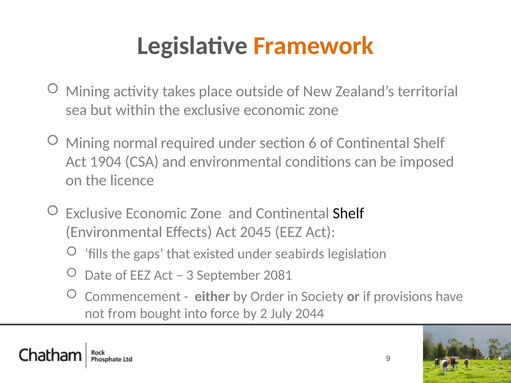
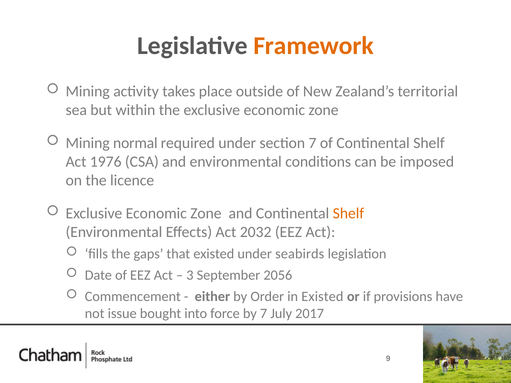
section 6: 6 -> 7 (312, 143)
1904: 1904 -> 1976 (106, 162)
Shelf colour: black -> orange (348, 213)
2045: 2045 -> 2032 (256, 232)
2081: 2081 -> 2056 (278, 275)
in Society: Society -> Existed (322, 297)
from: from -> issue (122, 314)
by 2: 2 -> 7 (264, 314)
2044: 2044 -> 2017 (310, 314)
